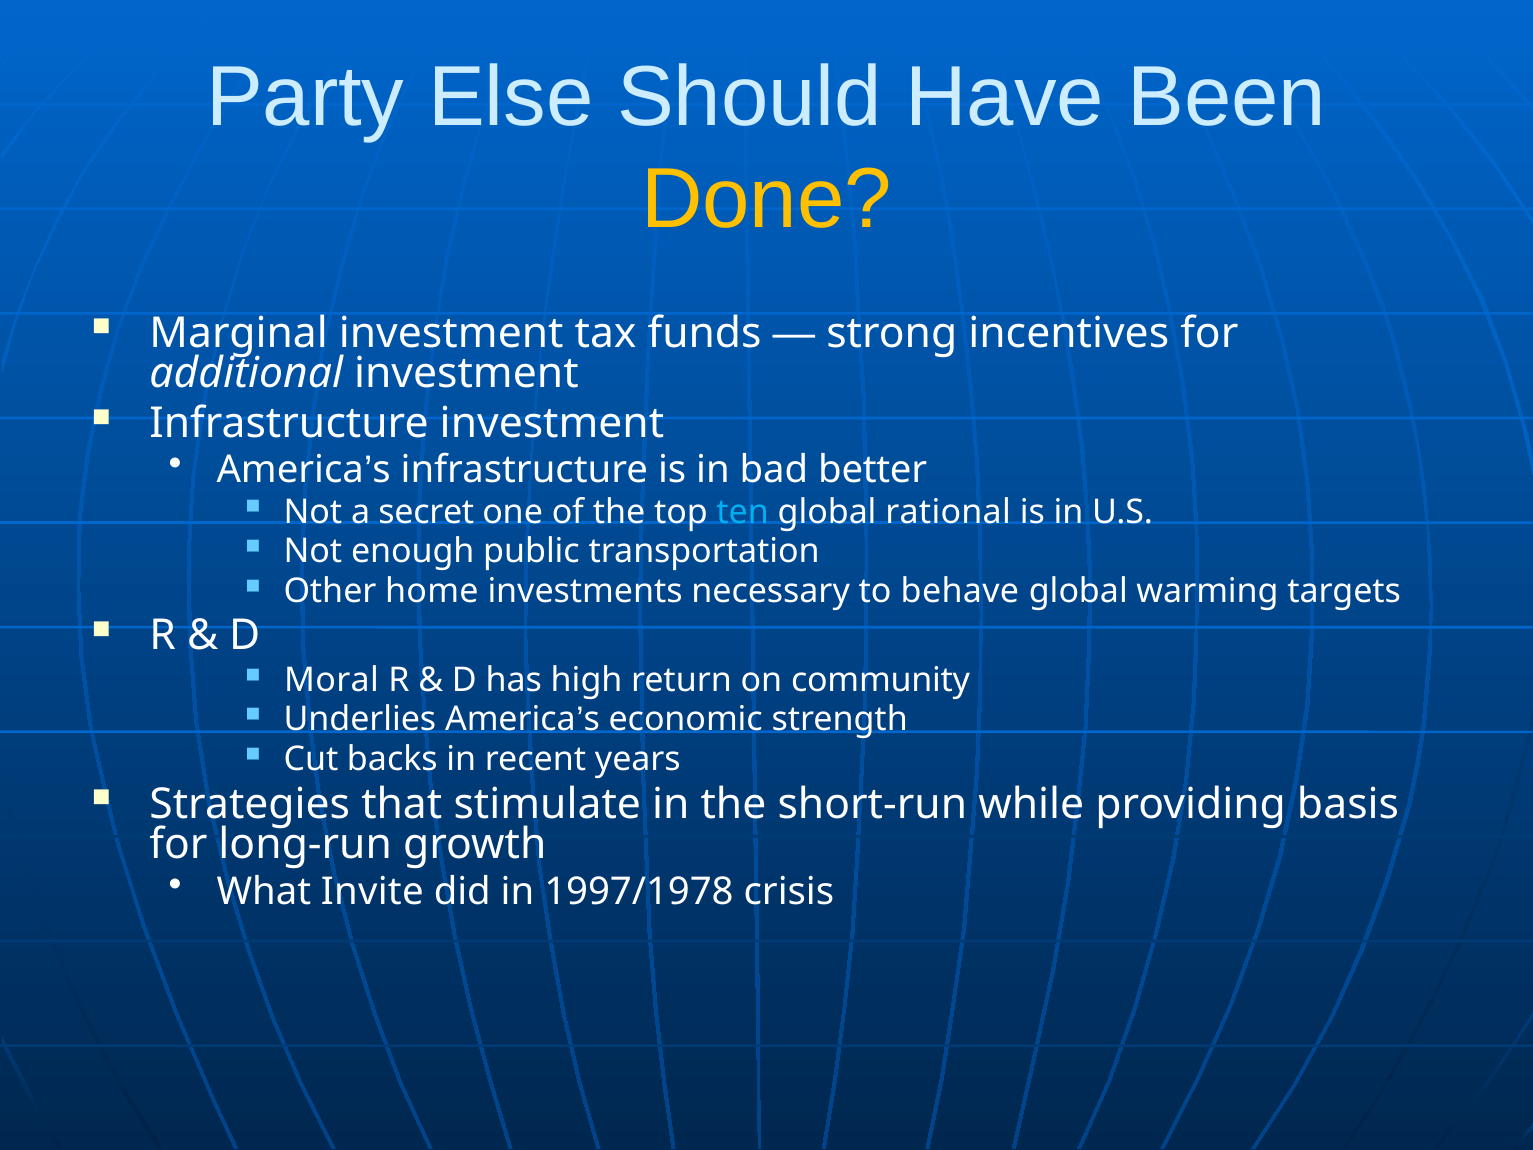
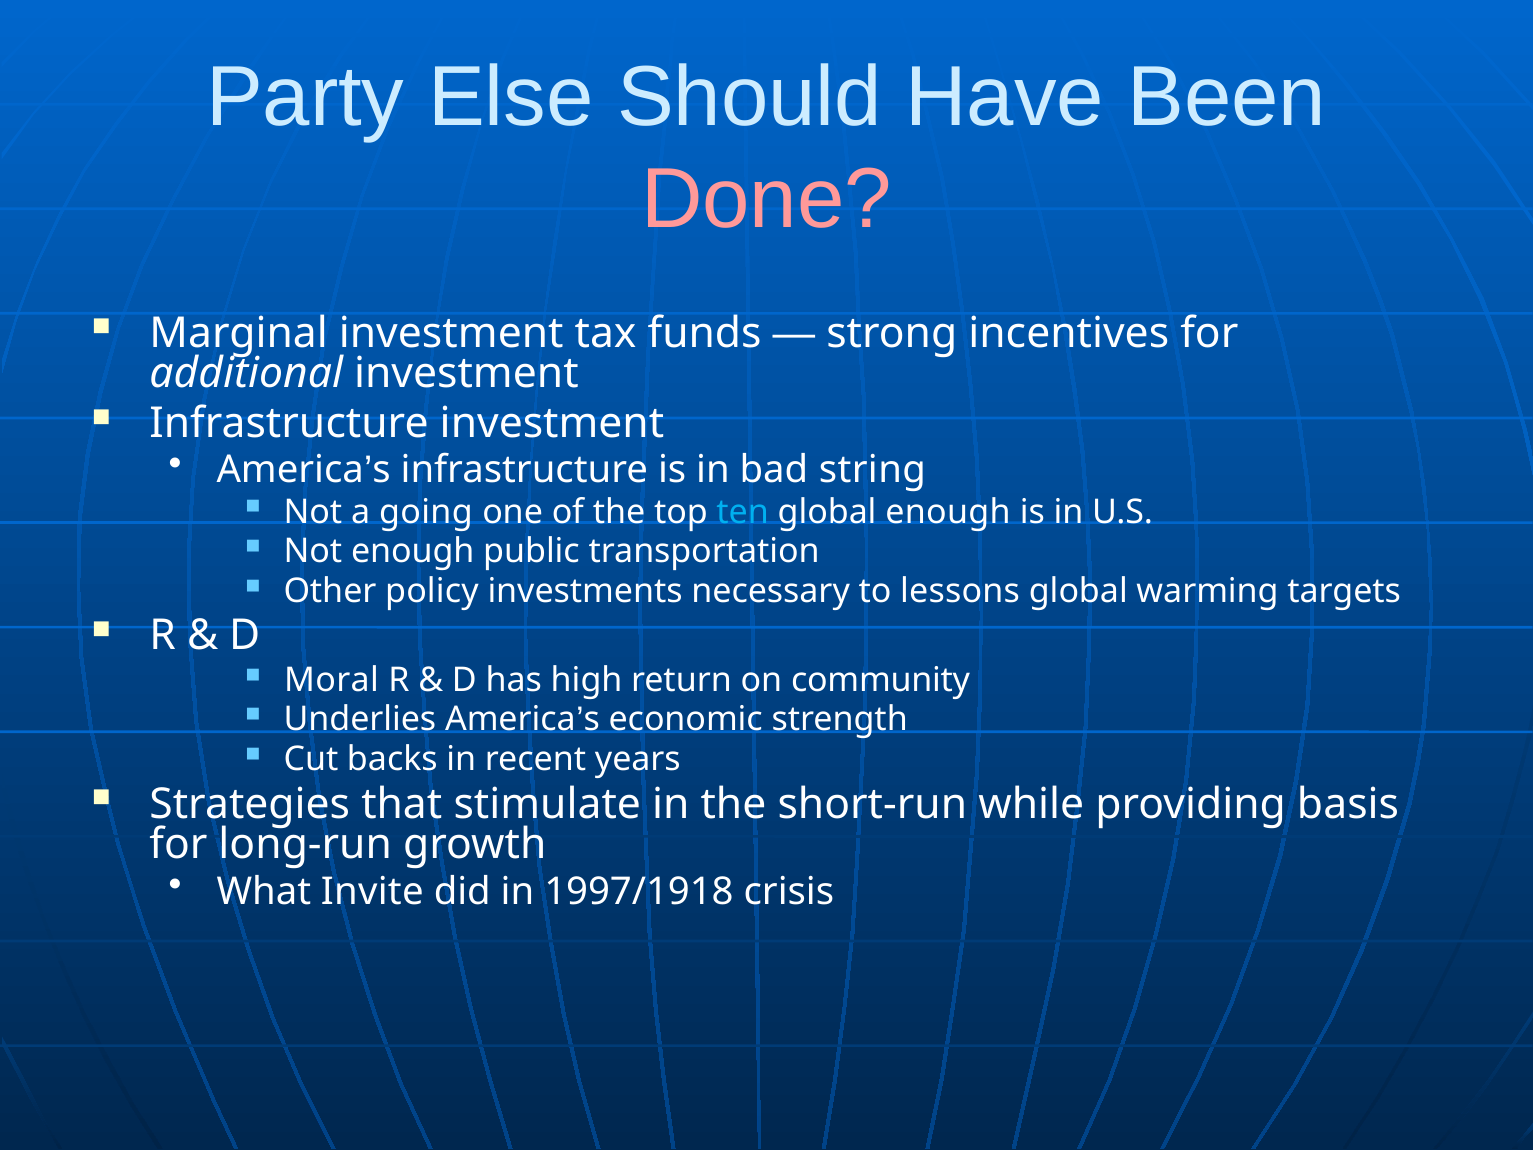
Done colour: yellow -> pink (766, 199)
better: better -> string (872, 470)
secret: secret -> going (426, 512)
global rational: rational -> enough (948, 512)
home: home -> policy (432, 591)
behave: behave -> lessons (960, 591)
1997/1978: 1997/1978 -> 1997/1918 (639, 891)
